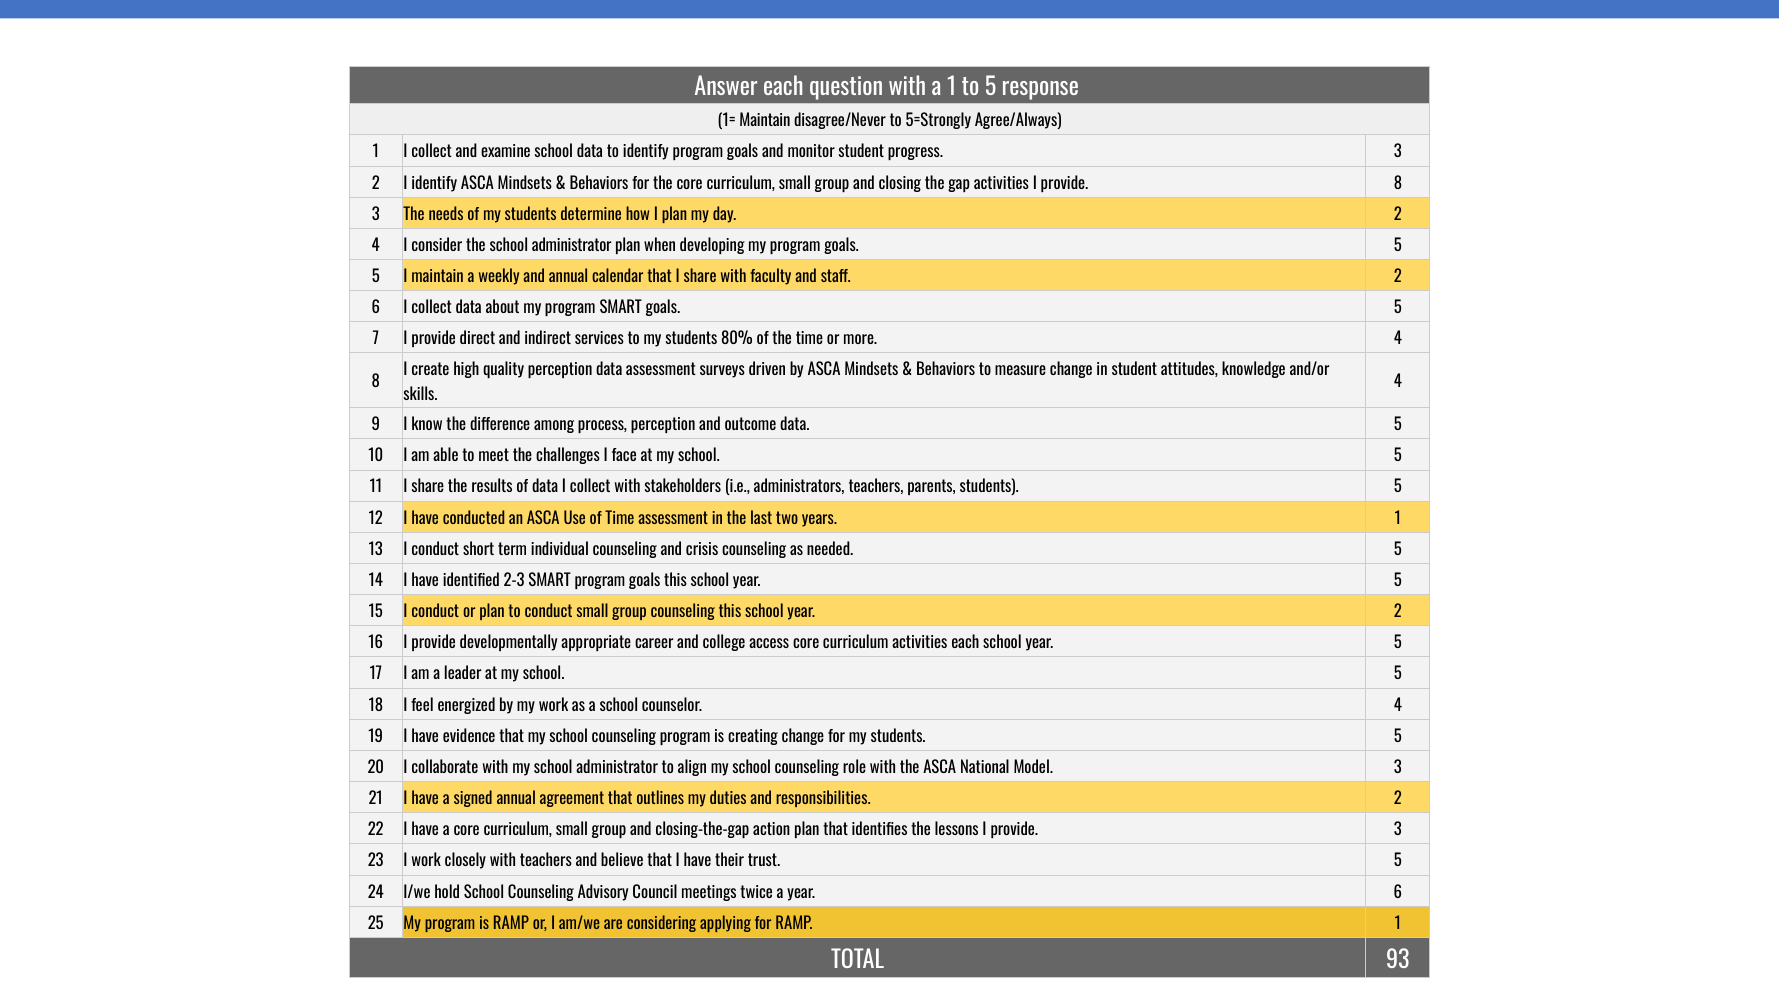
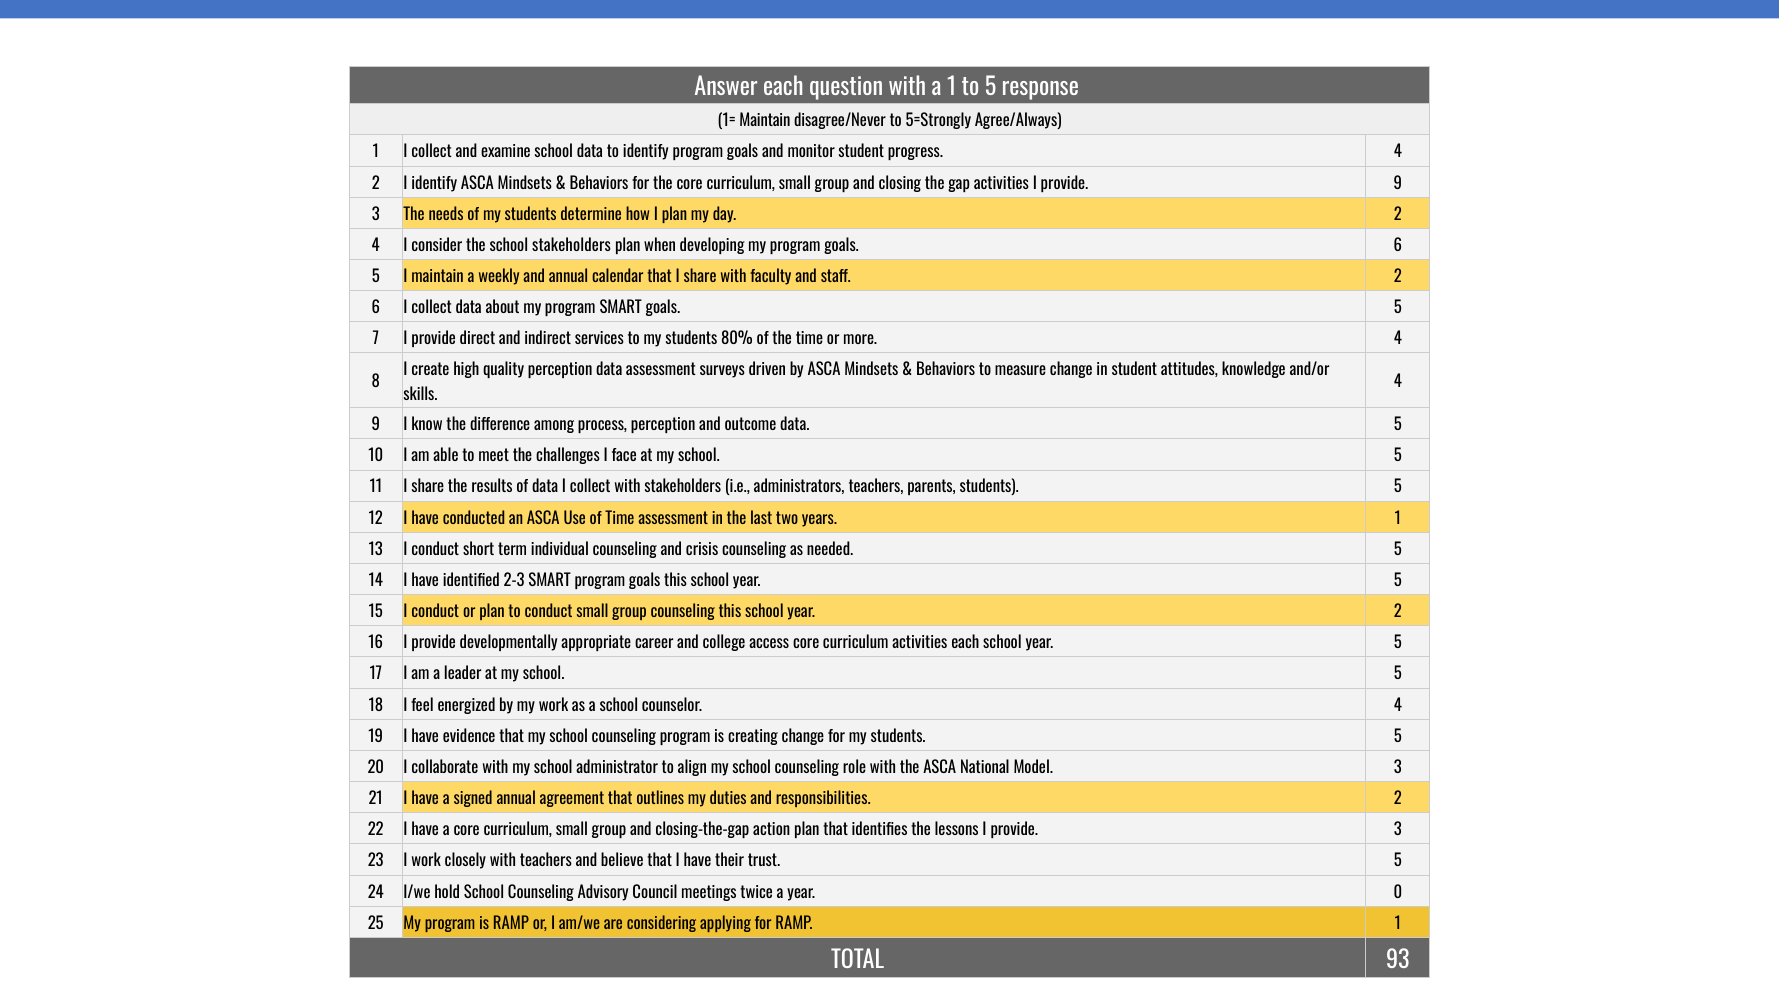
progress 3: 3 -> 4 (1398, 152)
provide 8: 8 -> 9 (1398, 183)
the school administrator: administrator -> stakeholders (572, 246)
program goals 5: 5 -> 6 (1398, 246)
year 6: 6 -> 0 (1398, 892)
